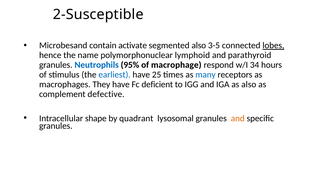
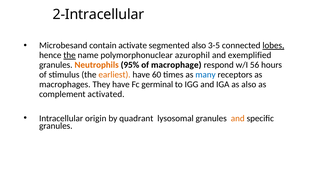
2-Susceptible: 2-Susceptible -> 2-Intracellular (98, 14)
the underline: none -> present (70, 55)
lymphoid: lymphoid -> azurophil (192, 55)
parathyroid: parathyroid -> exemplified (250, 55)
Neutrophils colour: blue -> orange (97, 65)
34: 34 -> 56 (255, 65)
earliest colour: blue -> orange (114, 75)
25: 25 -> 60 (157, 75)
deficient: deficient -> germinal (157, 85)
defective: defective -> activated (106, 94)
shape: shape -> origin (96, 119)
